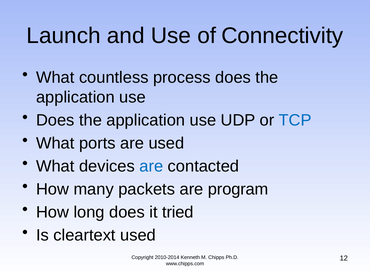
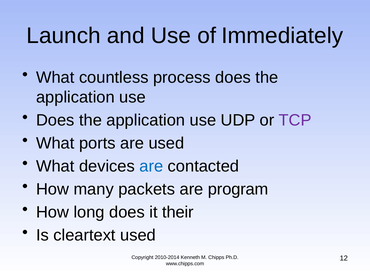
Connectivity: Connectivity -> Immediately (282, 36)
TCP colour: blue -> purple (295, 120)
tried: tried -> their (178, 213)
